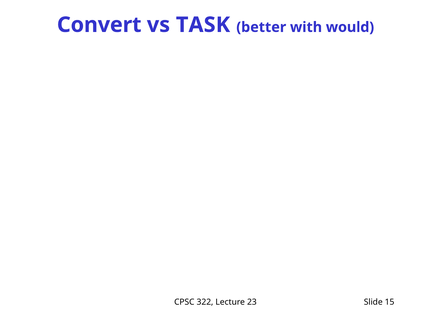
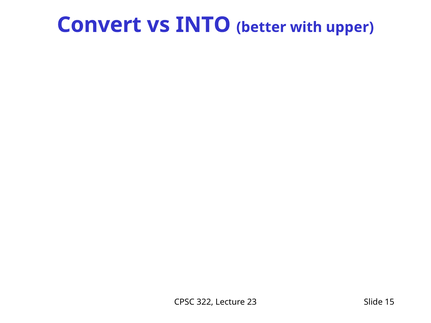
TASK: TASK -> INTO (203, 25)
would: would -> upper (350, 27)
